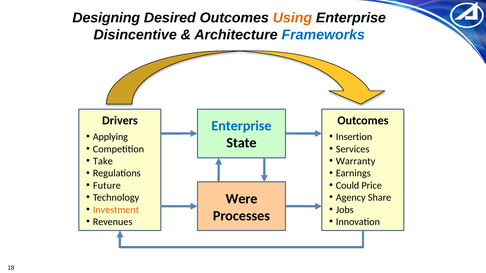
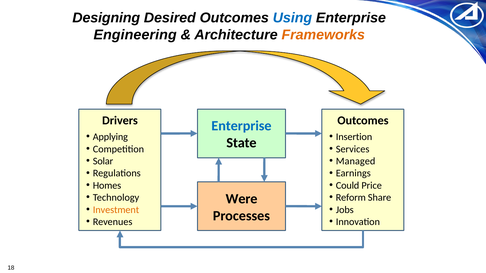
Using colour: orange -> blue (292, 18)
Disincentive: Disincentive -> Engineering (135, 35)
Frameworks colour: blue -> orange (323, 35)
Take: Take -> Solar (103, 161)
Warranty: Warranty -> Managed (356, 161)
Future: Future -> Homes (107, 186)
Agency: Agency -> Reform (351, 198)
